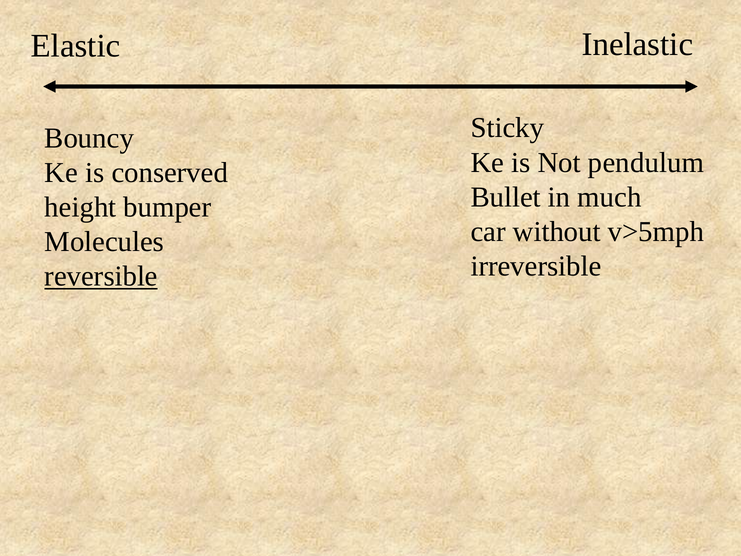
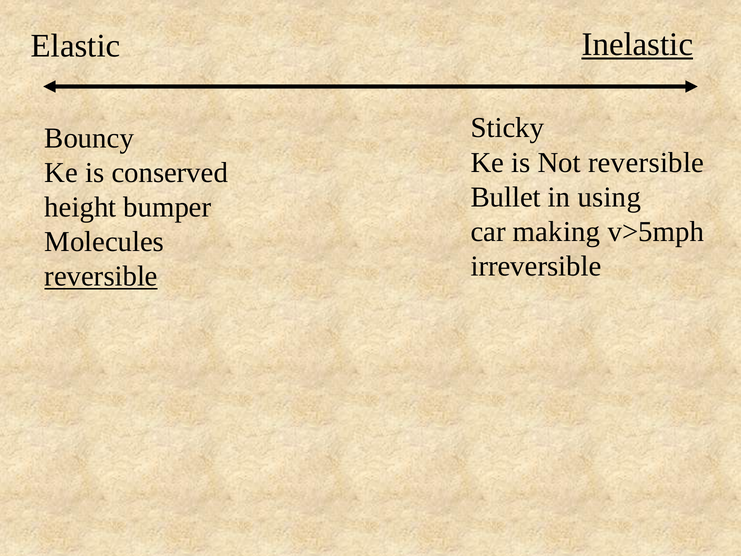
Inelastic underline: none -> present (637, 44)
Not pendulum: pendulum -> reversible (646, 162)
much: much -> using (609, 197)
without: without -> making (557, 232)
